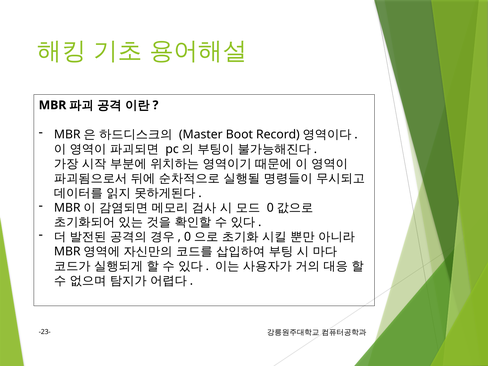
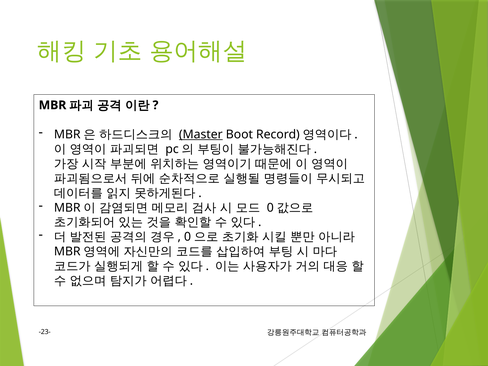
Master underline: none -> present (201, 134)
